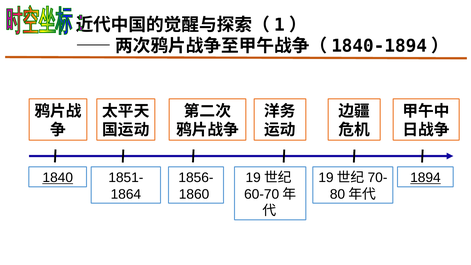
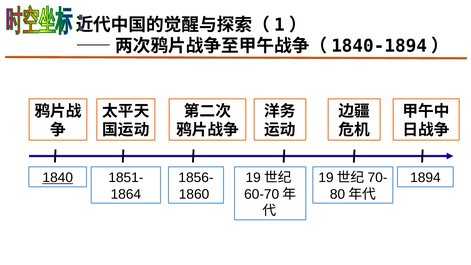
1894 underline: present -> none (425, 178)
